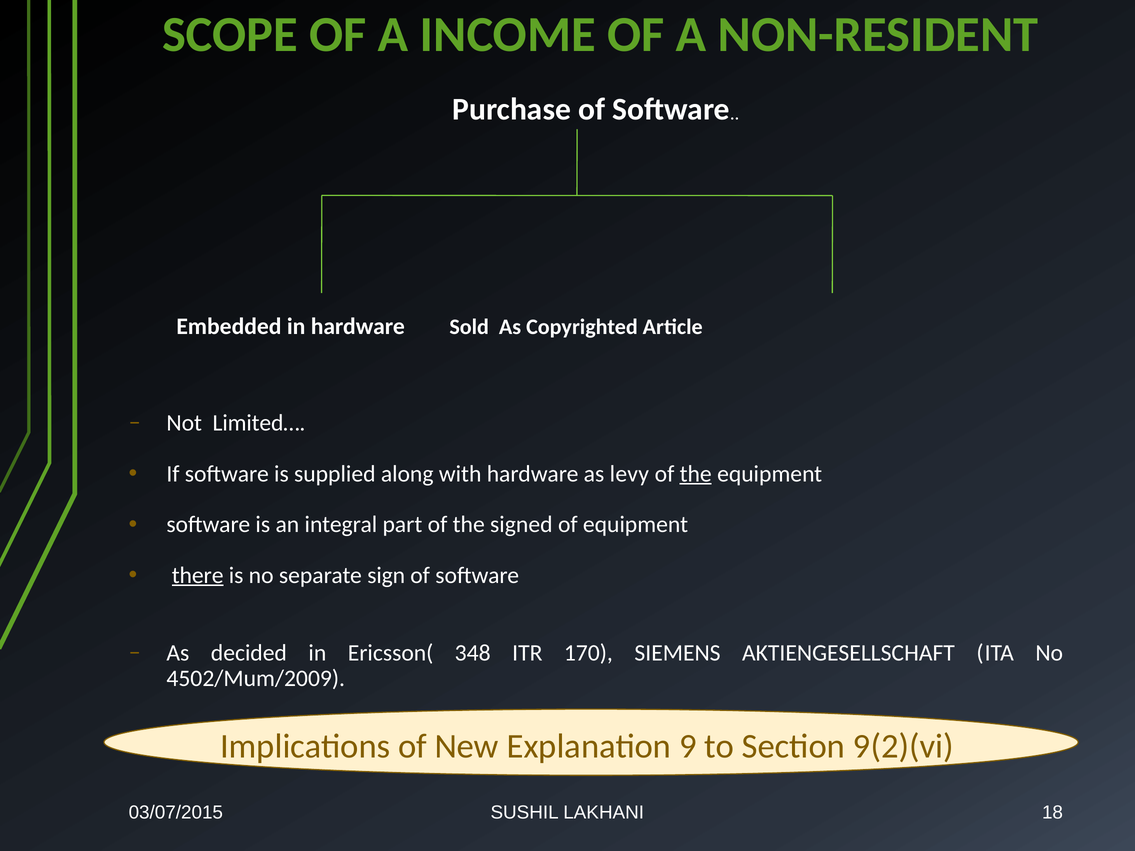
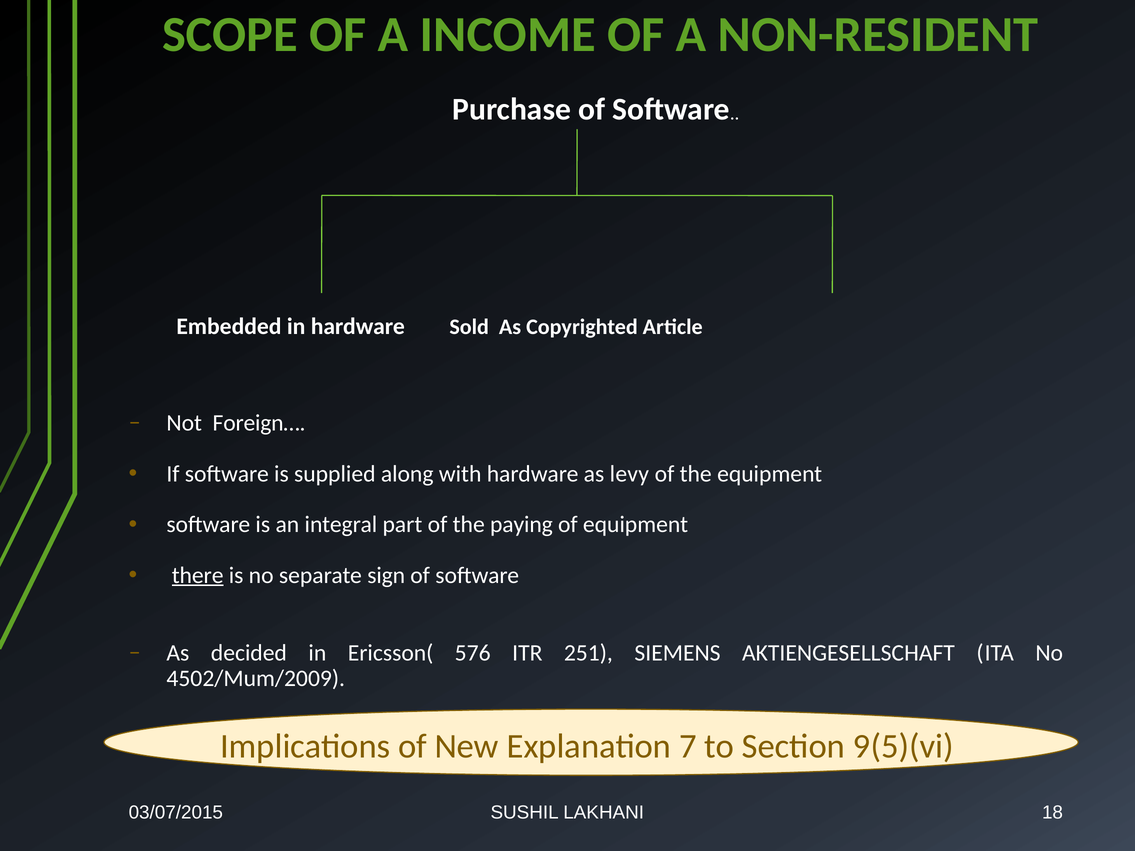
Limited…: Limited… -> Foreign… (259, 423)
the underline: present -> none (696, 474)
signed: signed -> paying (521, 525)
348: 348 -> 576 (473, 653)
170: 170 -> 251 (588, 653)
9: 9 -> 7 (688, 747)
9(2)(vi: 9(2)(vi -> 9(5)(vi (903, 747)
